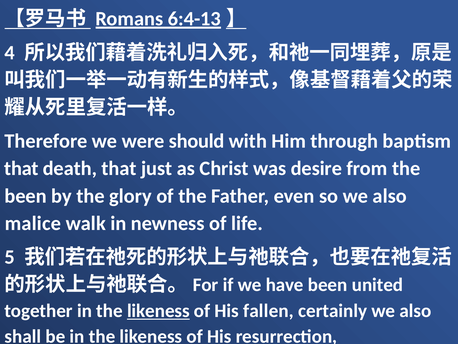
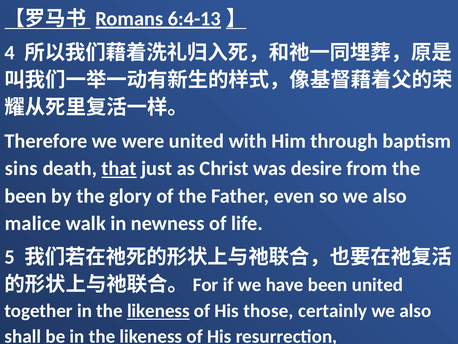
were should: should -> united (197, 141)
that: that -> sins (21, 168)
that underline: none -> present (119, 168)
fallen: fallen -> those (268, 310)
